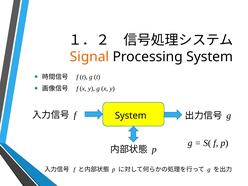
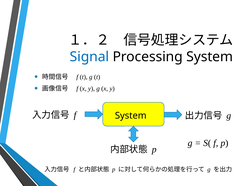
Signal colour: orange -> blue (89, 57)
